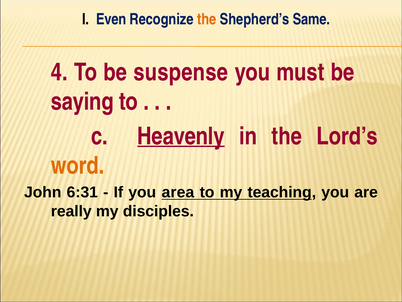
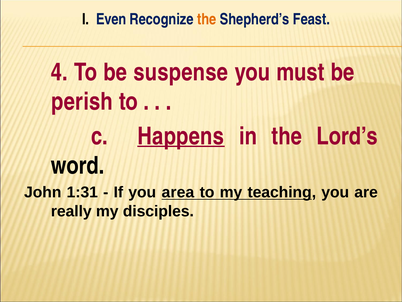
Same: Same -> Feast (311, 19)
saying: saying -> perish (82, 102)
Heavenly: Heavenly -> Happens (181, 136)
word colour: orange -> black (78, 166)
6:31: 6:31 -> 1:31 (82, 192)
